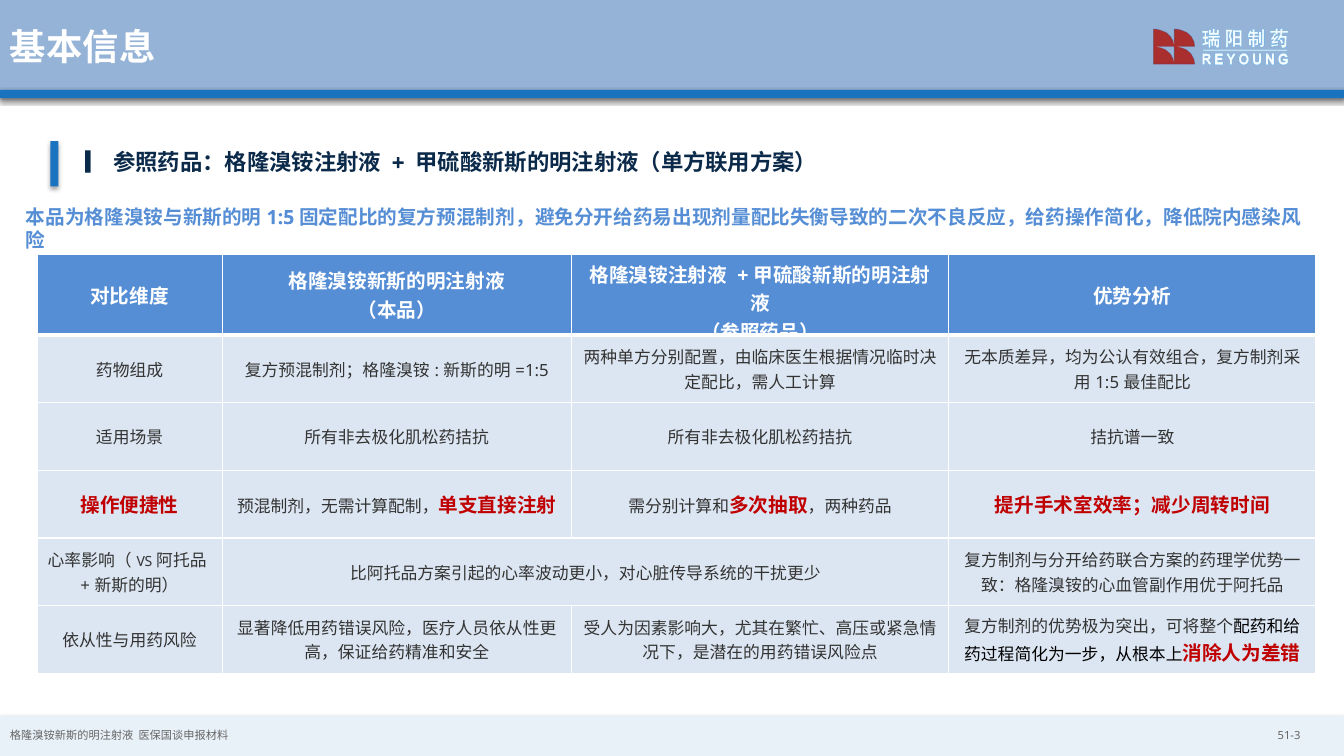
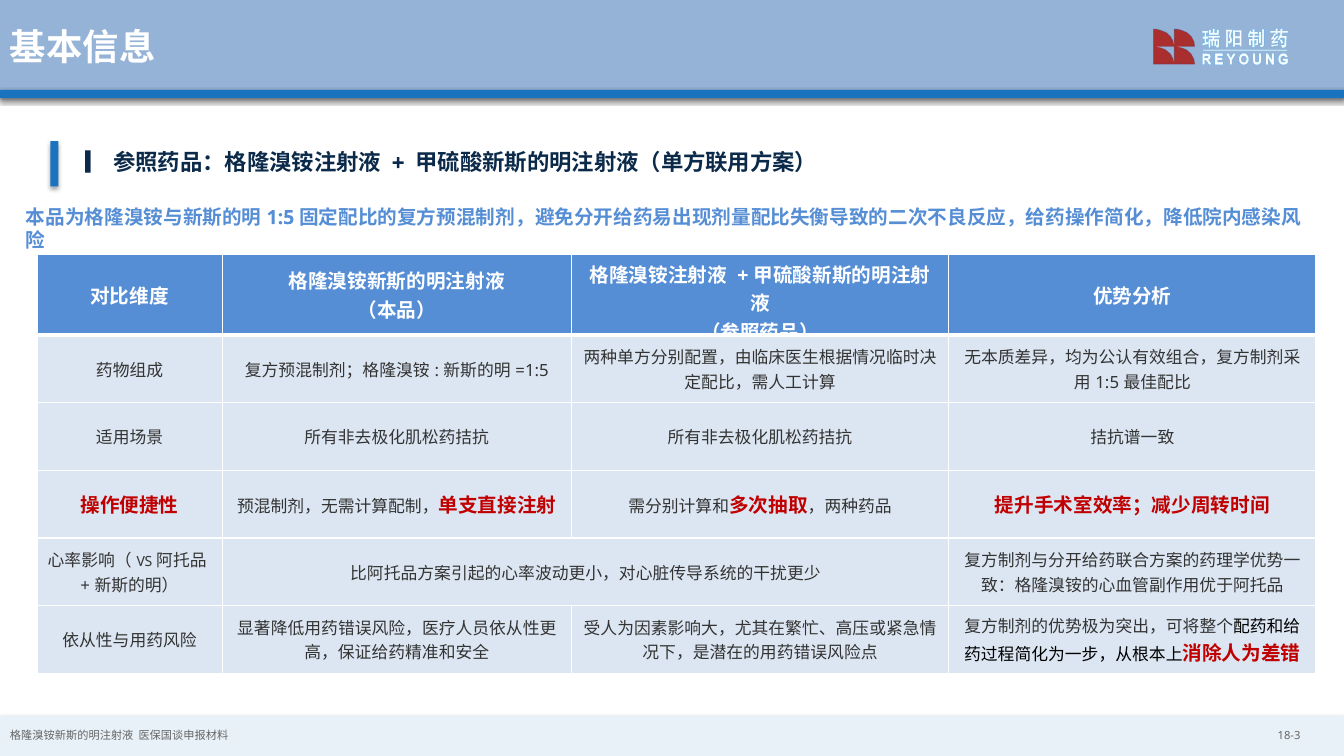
51-3: 51-3 -> 18-3 (1289, 736)
